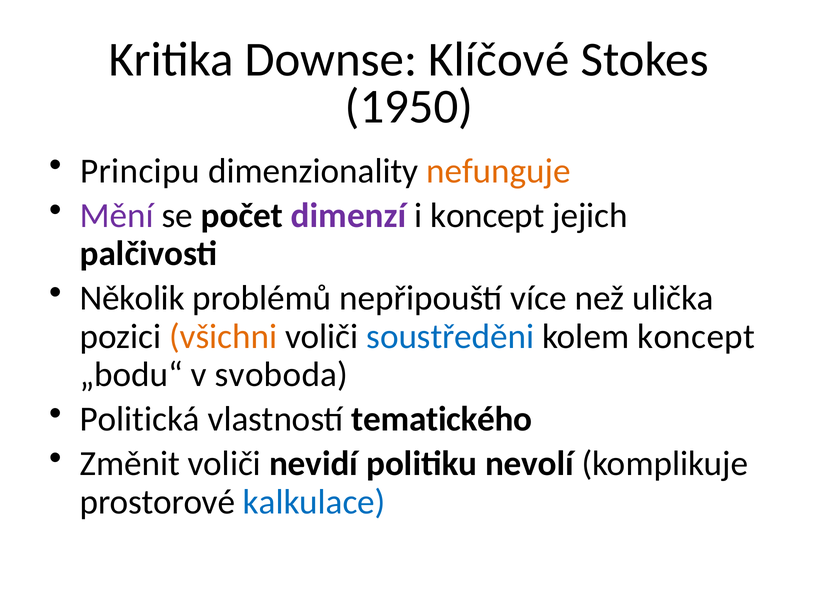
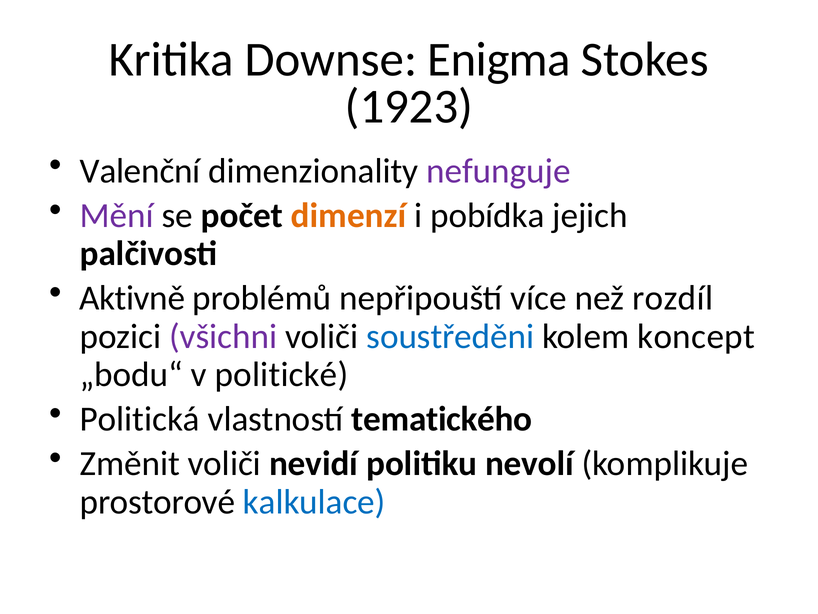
Klíčové: Klíčové -> Enigma (499, 60)
1950: 1950 -> 1923 (409, 106)
Principu: Principu -> Valenční (140, 171)
nefunguje colour: orange -> purple (499, 171)
dimenzí colour: purple -> orange (349, 215)
i koncept: koncept -> pobídka (487, 215)
Několik: Několik -> Aktivně (132, 298)
ulička: ulička -> rozdíl (673, 298)
všichni colour: orange -> purple (223, 336)
svoboda: svoboda -> politické (282, 374)
